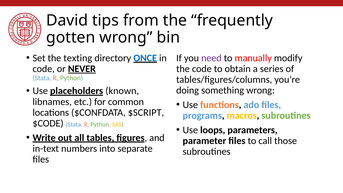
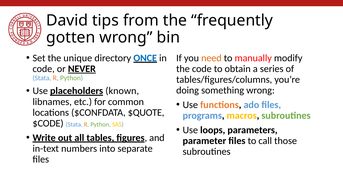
texting: texting -> unique (78, 58)
need colour: purple -> orange (211, 58)
$SCRIPT: $SCRIPT -> $QUOTE (146, 113)
